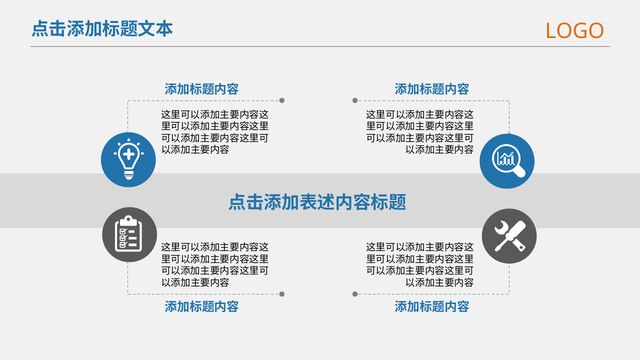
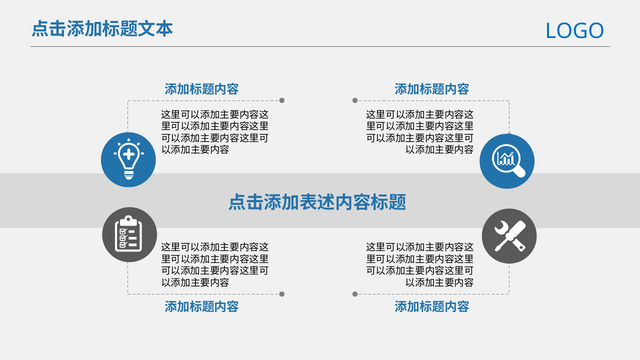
LOGO colour: orange -> blue (575, 31)
